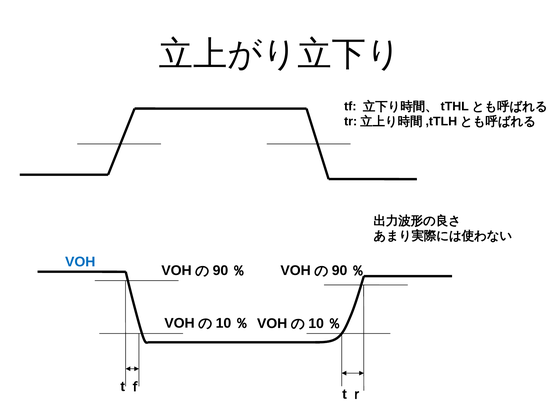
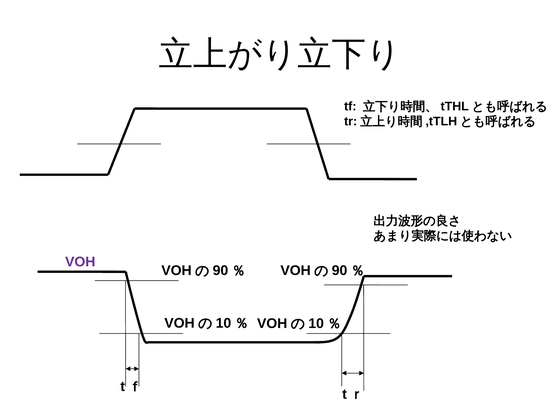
VOH colour: blue -> purple (80, 262)
